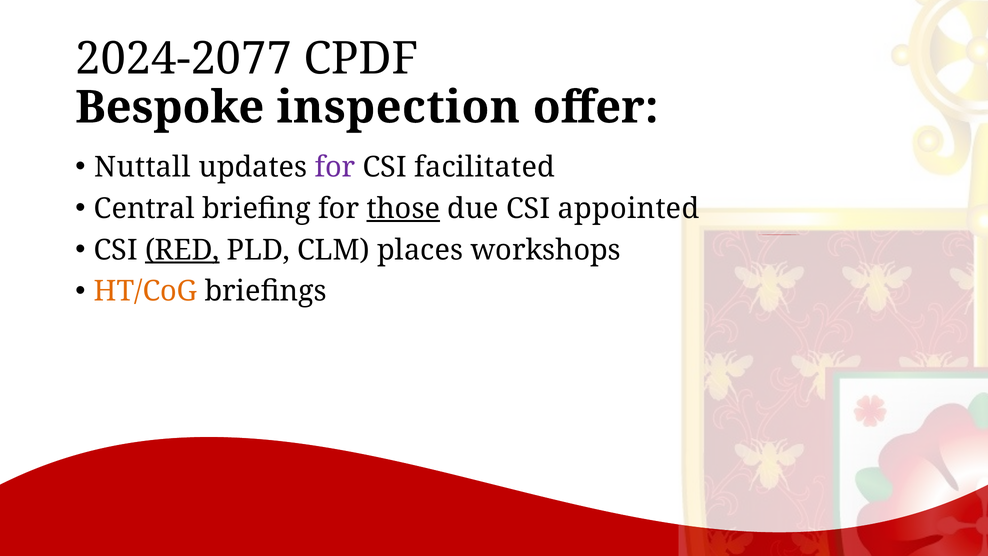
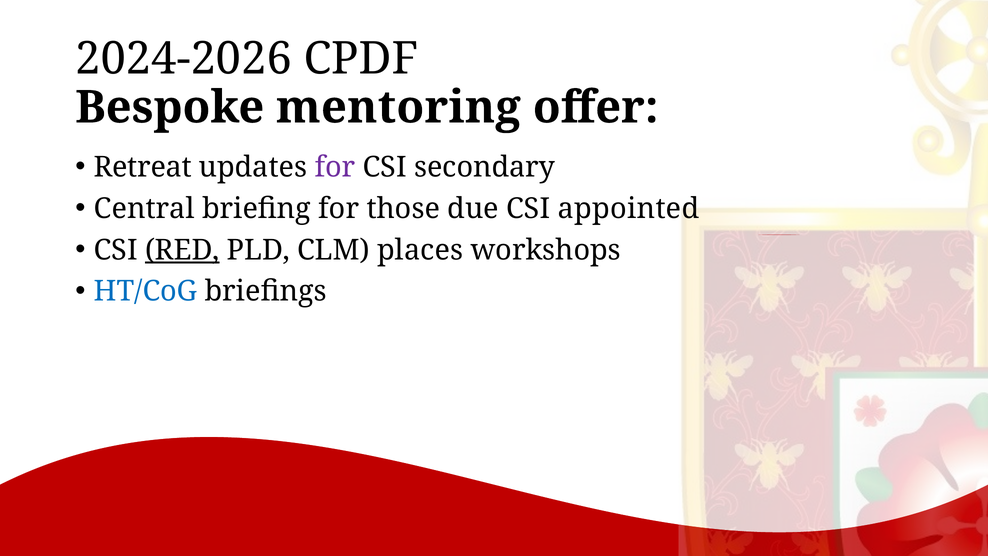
2024-2077: 2024-2077 -> 2024-2026 (184, 59)
inspection: inspection -> mentoring (398, 107)
Nuttall: Nuttall -> Retreat (143, 167)
facilitated: facilitated -> secondary (485, 167)
those underline: present -> none (403, 208)
HT/CoG colour: orange -> blue (146, 291)
